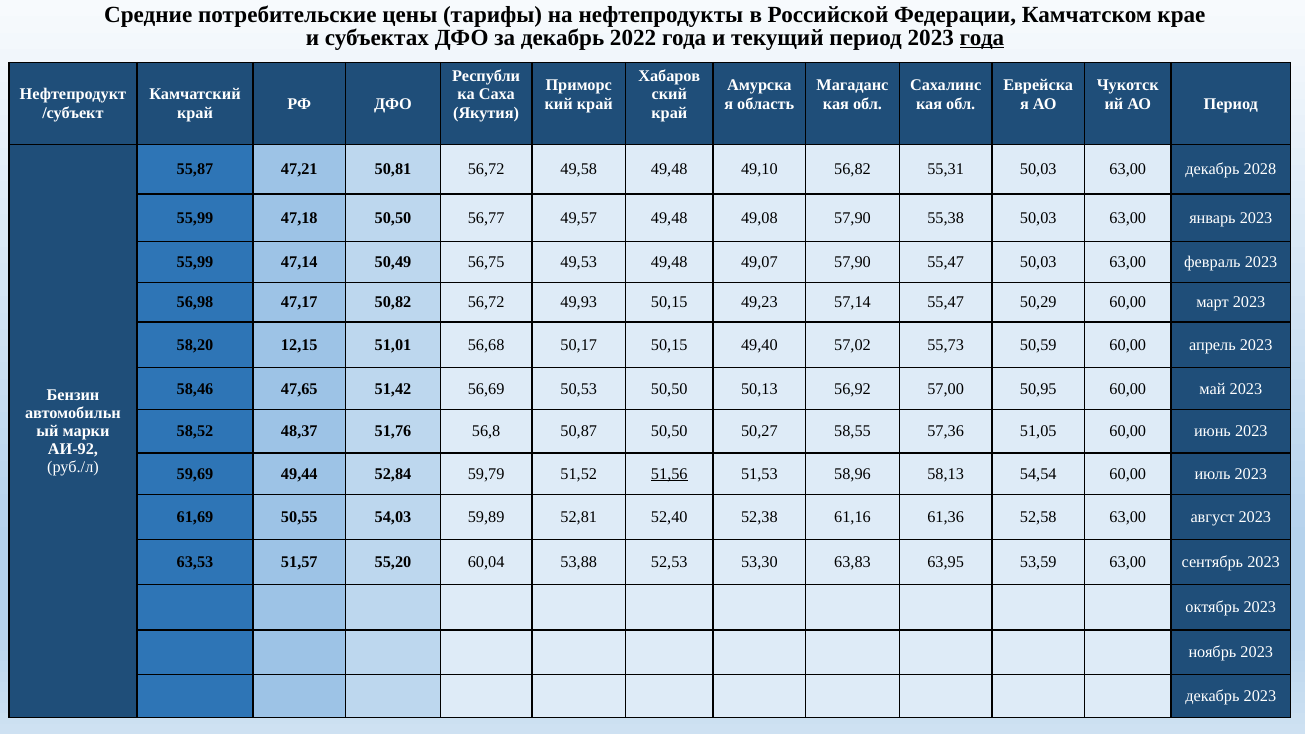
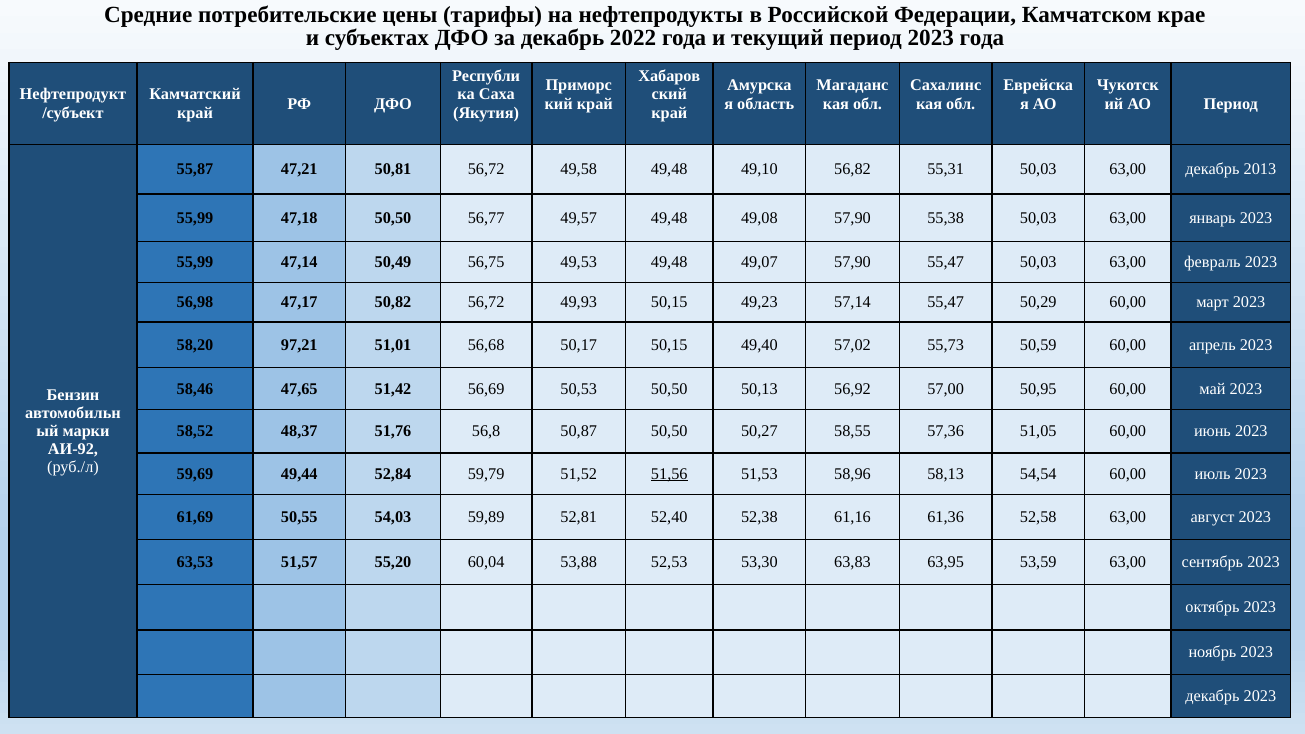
года underline: present -> none (982, 38)
2028: 2028 -> 2013 (1260, 169)
12,15: 12,15 -> 97,21 (299, 345)
